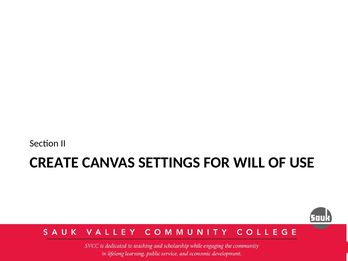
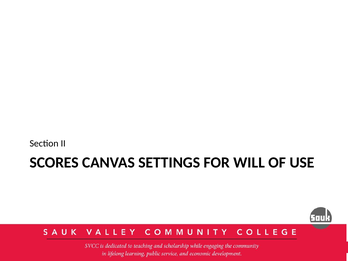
CREATE: CREATE -> SCORES (54, 163)
